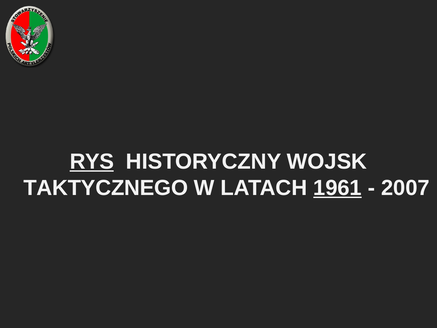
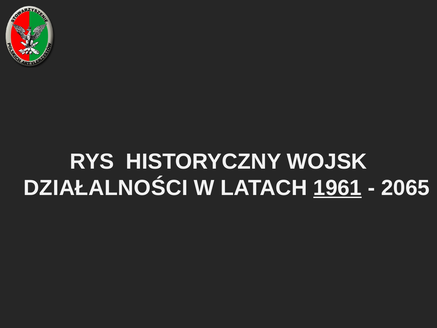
RYS underline: present -> none (92, 162)
TAKTYCZNEGO: TAKTYCZNEGO -> DZIAŁALNOŚCI (106, 188)
2007: 2007 -> 2065 (405, 188)
